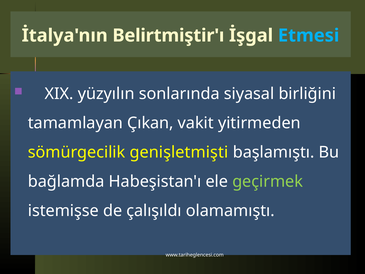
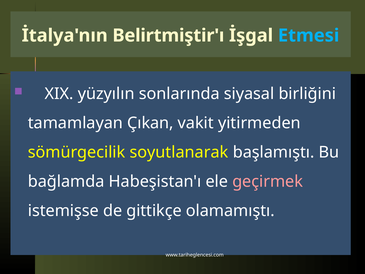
genişletmişti: genişletmişti -> soyutlanarak (179, 152)
geçirmek colour: light green -> pink (268, 181)
çalışıldı: çalışıldı -> gittikçe (154, 211)
